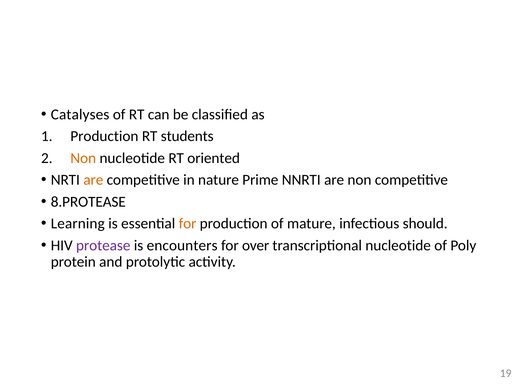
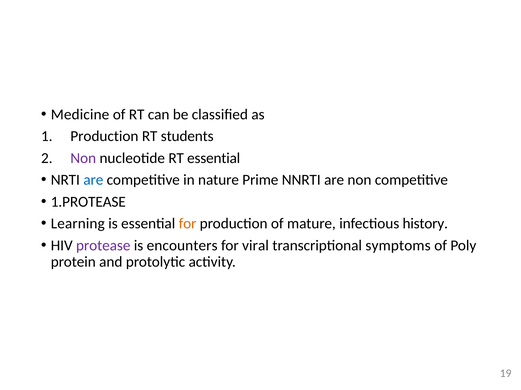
Catalyses: Catalyses -> Medicine (80, 115)
Non colour: orange -> purple (83, 158)
RT oriented: oriented -> essential (214, 158)
are colour: orange -> blue (93, 180)
8.PROTEASE: 8.PROTEASE -> 1.PROTEASE (88, 202)
should: should -> history (425, 224)
over: over -> viral (256, 246)
transcriptional nucleotide: nucleotide -> symptoms (398, 246)
